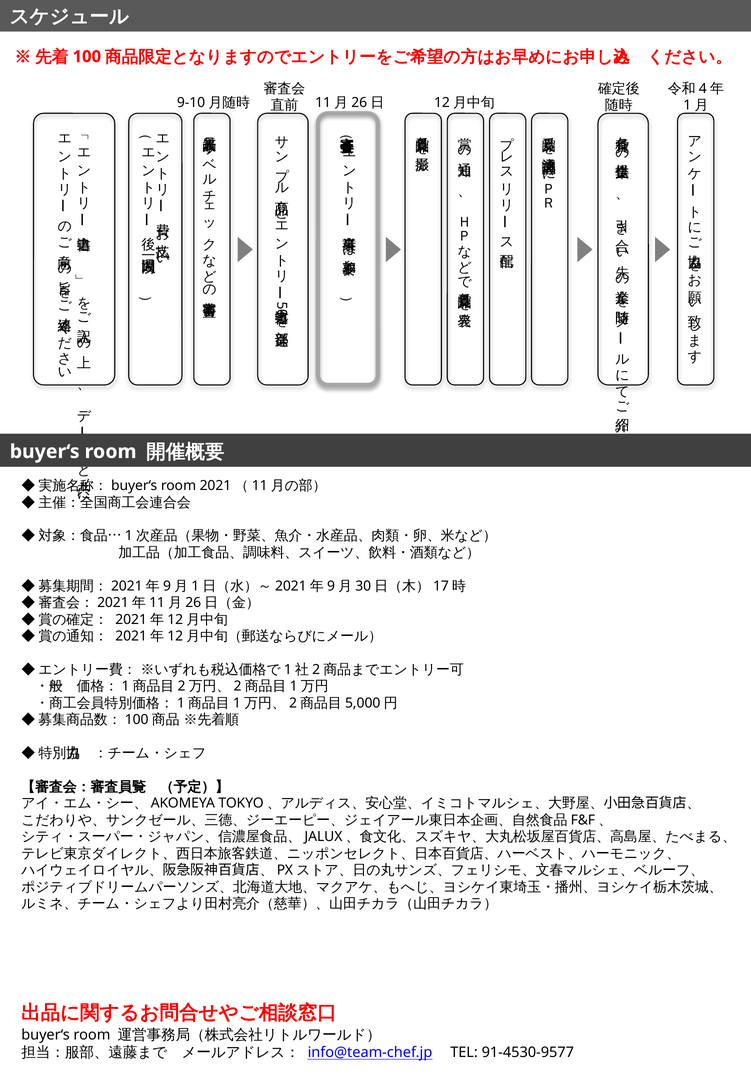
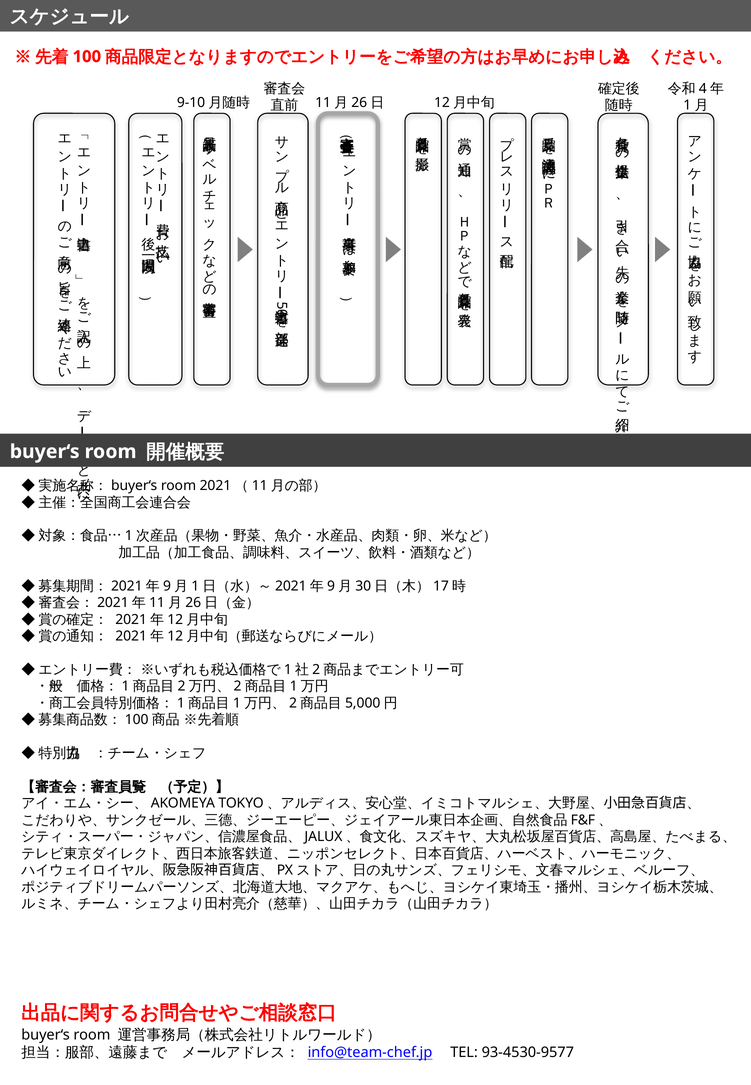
91-4530-9577: 91-4530-9577 -> 93-4530-9577 (528, 1052)
